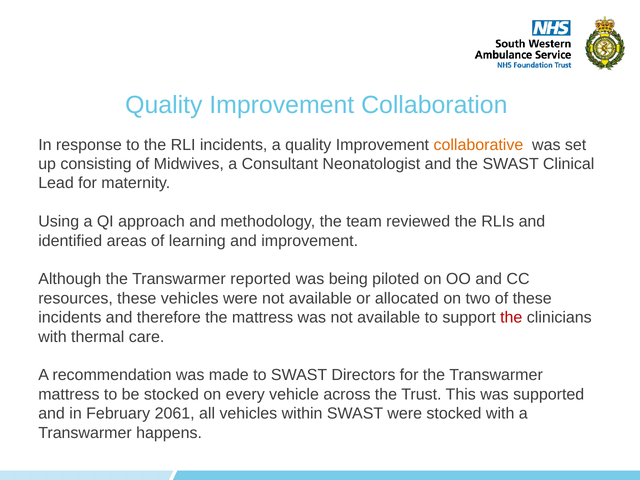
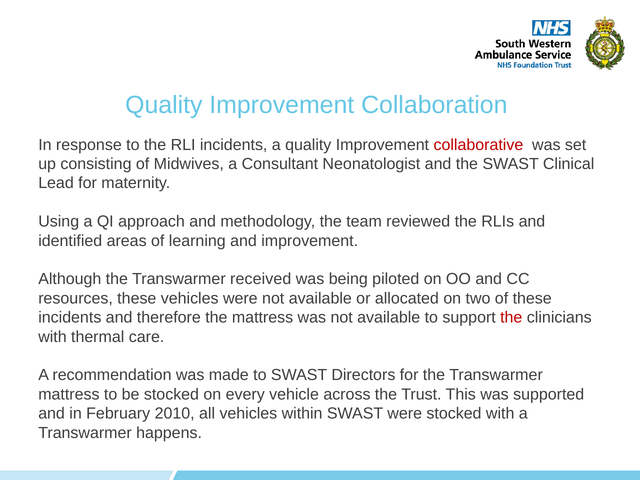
collaborative colour: orange -> red (478, 145)
reported: reported -> received (261, 279)
2061: 2061 -> 2010 (175, 414)
